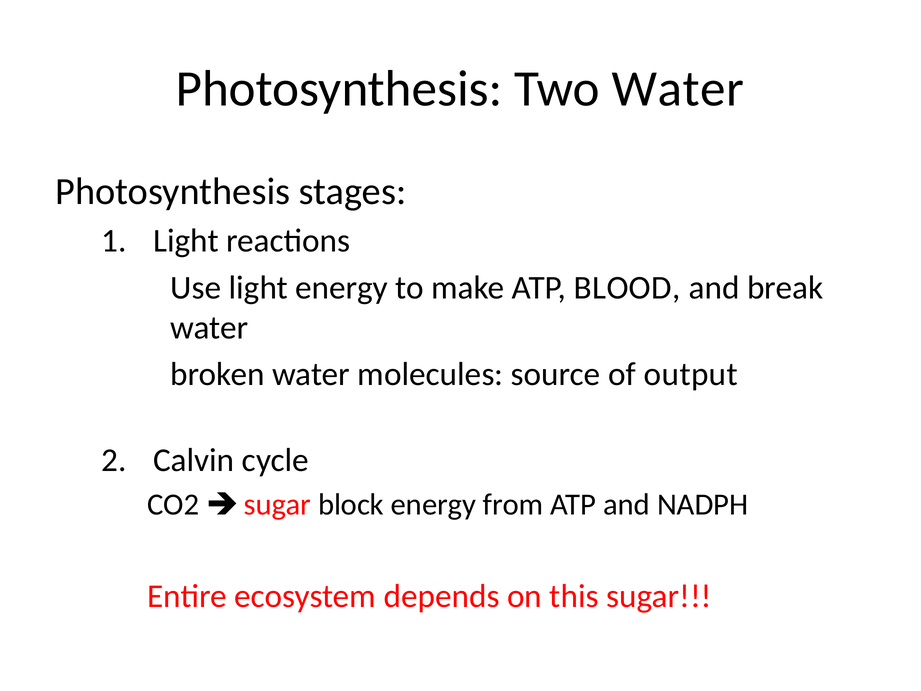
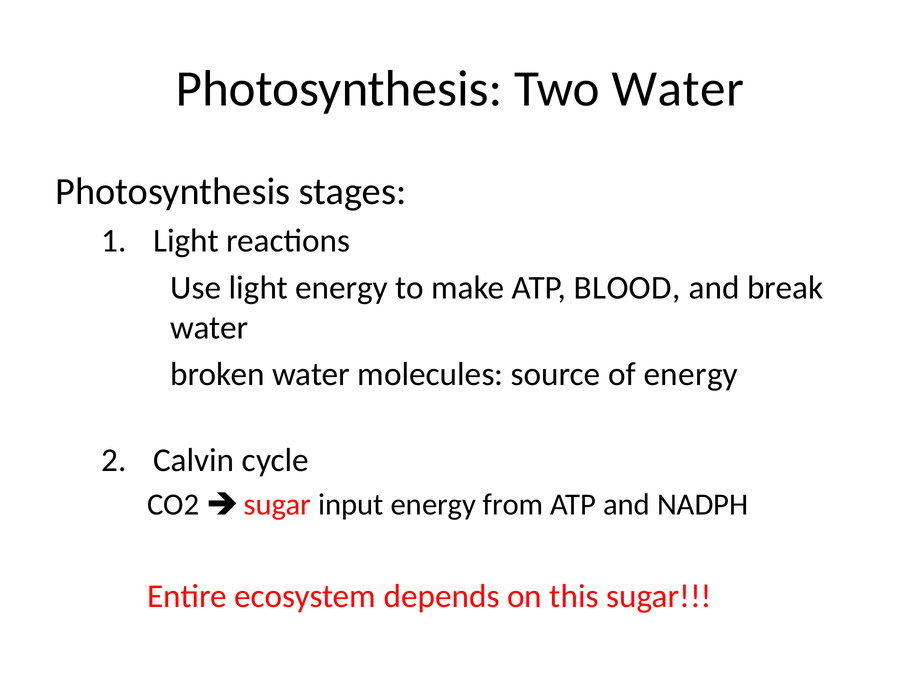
of output: output -> energy (691, 374)
block: block -> input (351, 504)
